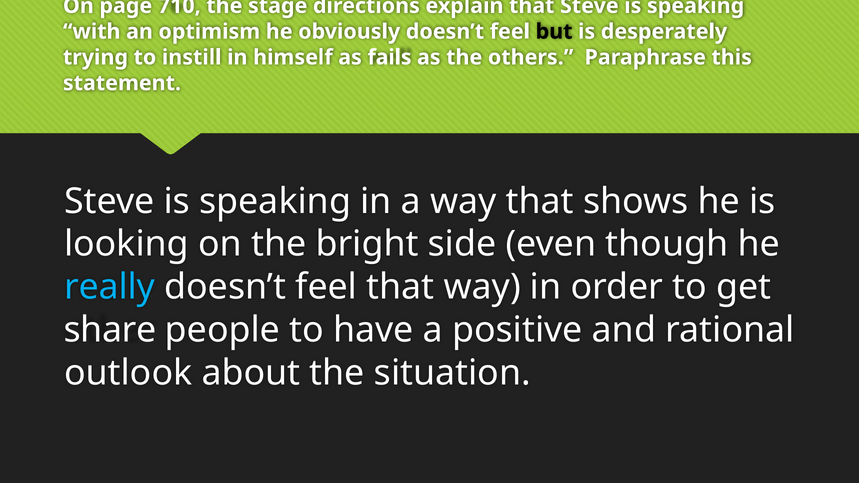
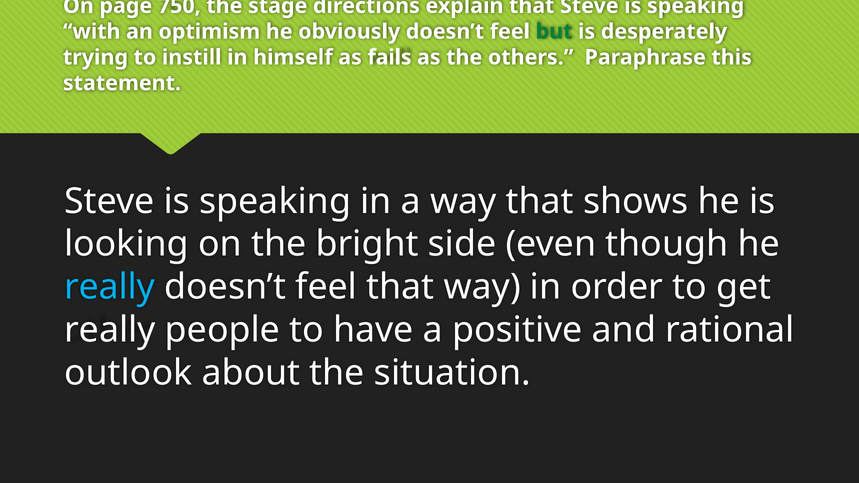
710: 710 -> 750 (179, 6)
but colour: black -> green (554, 32)
share: share -> really (110, 330)
